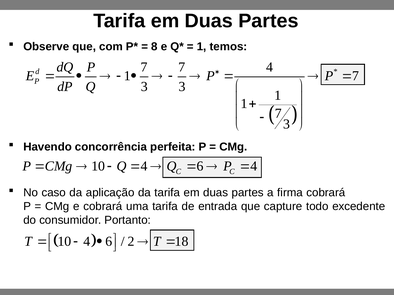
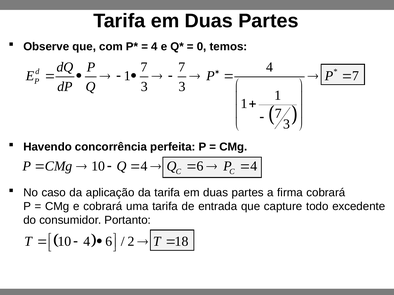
8: 8 -> 4 (154, 47)
1: 1 -> 0 (202, 47)
